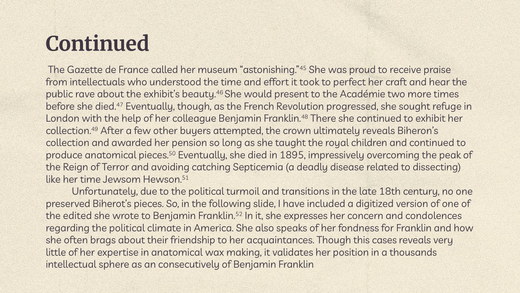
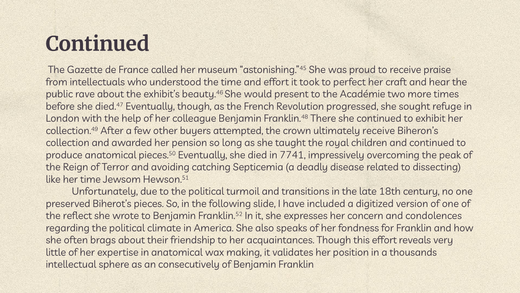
ultimately reveals: reveals -> receive (379, 131)
1895: 1895 -> 7741 (293, 155)
edited: edited -> reflect (77, 216)
this cases: cases -> effort (384, 240)
